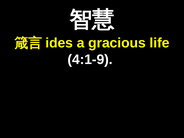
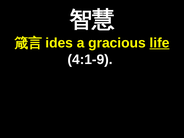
life underline: none -> present (159, 43)
